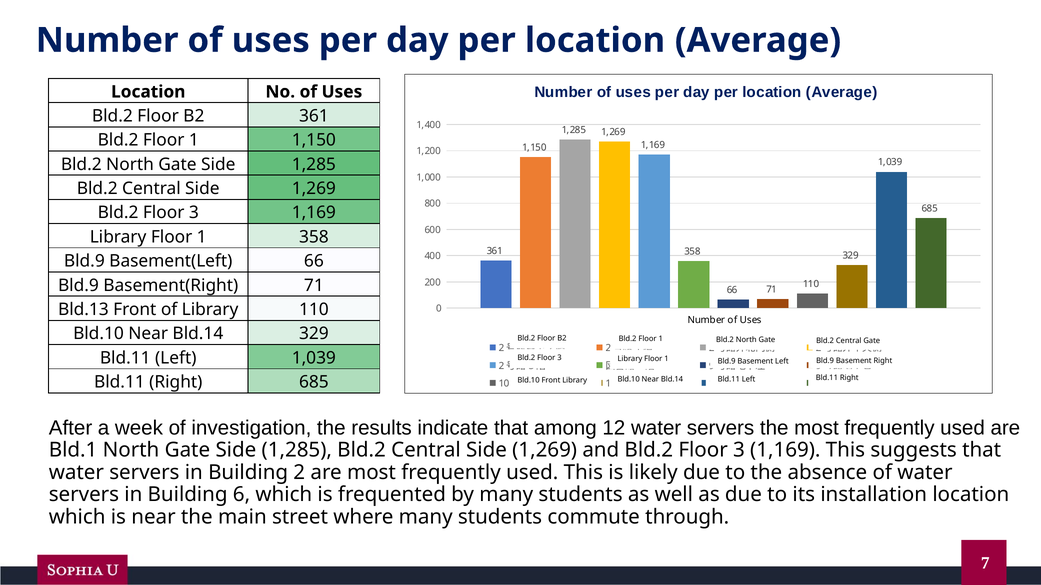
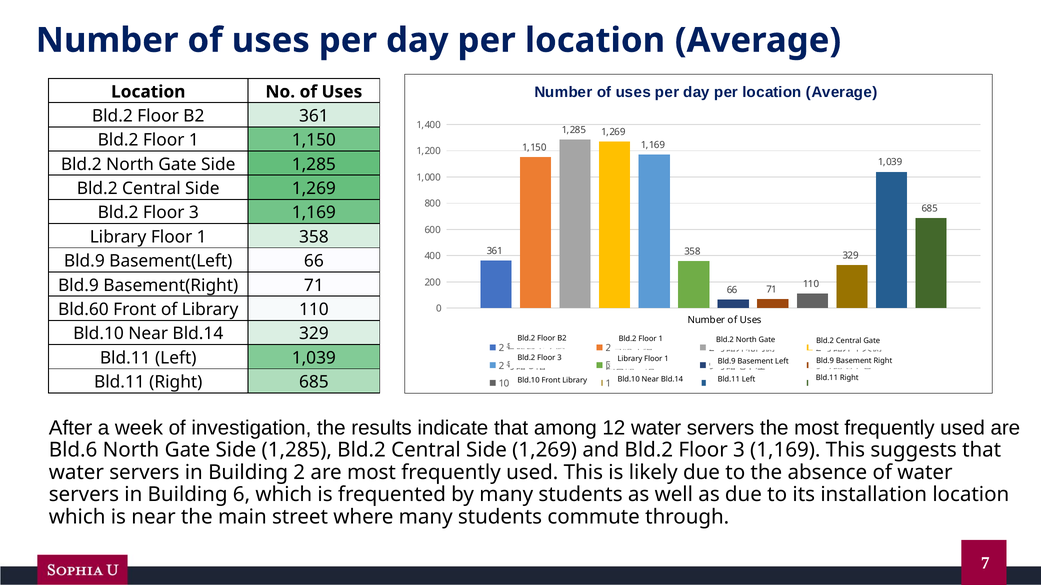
Bld.13: Bld.13 -> Bld.60 (83, 310)
Bld.1: Bld.1 -> Bld.6 (73, 451)
